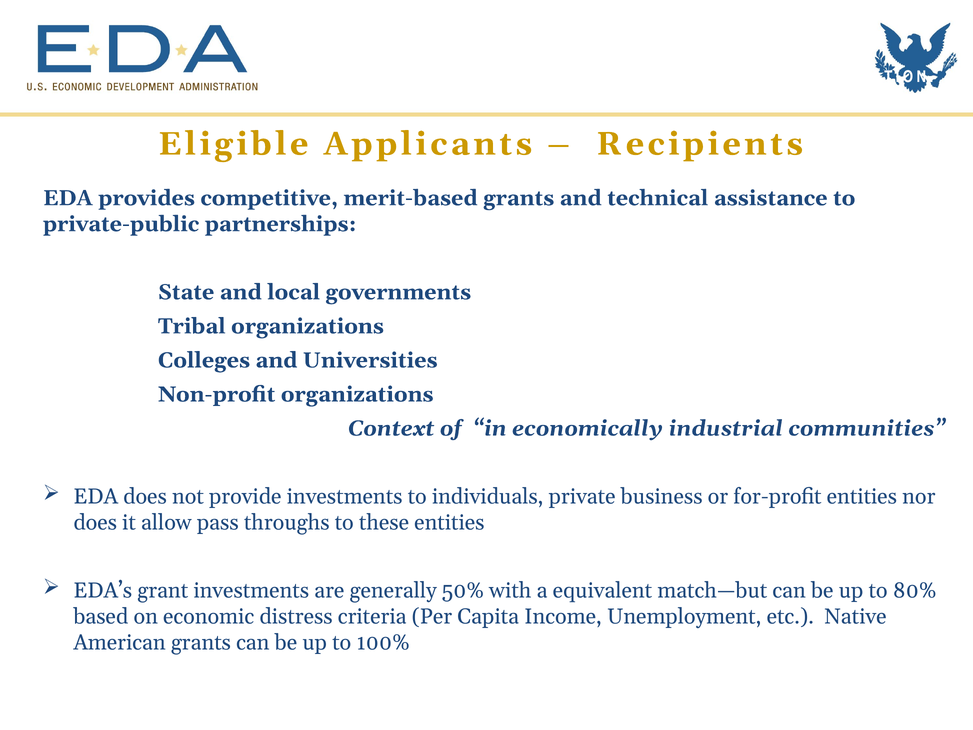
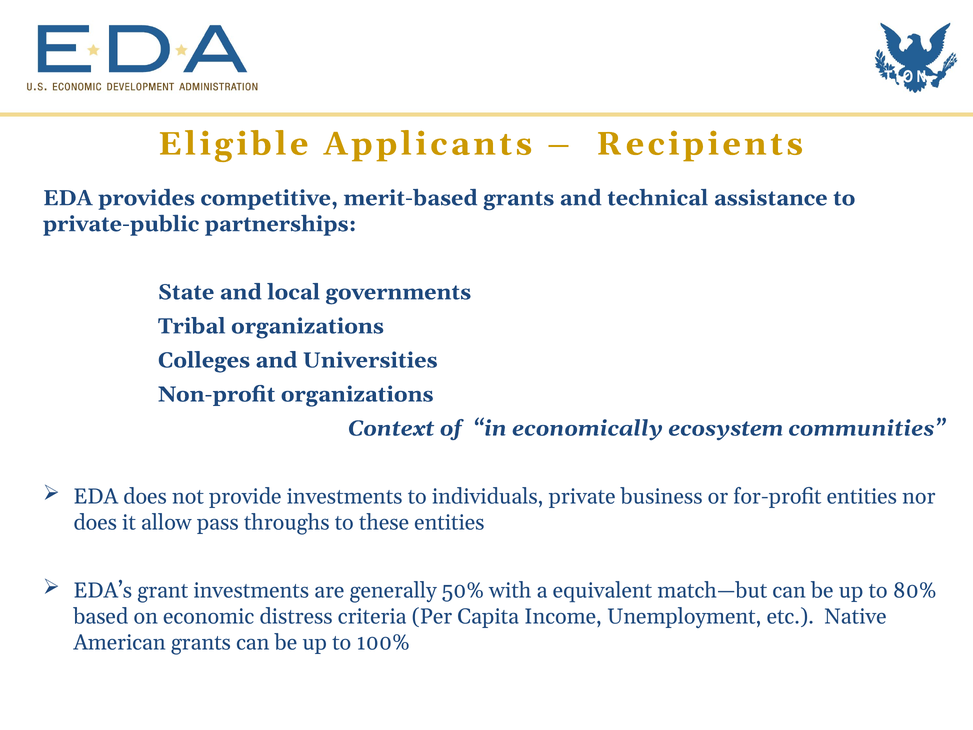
industrial: industrial -> ecosystem (726, 428)
